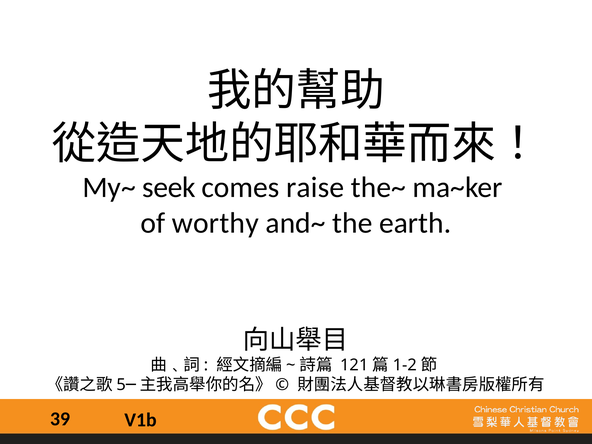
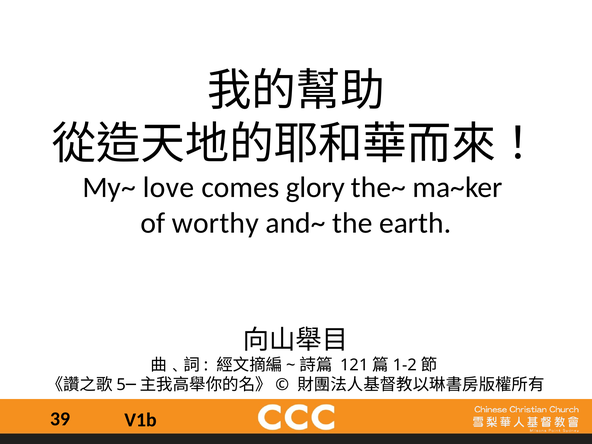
seek: seek -> love (169, 187)
raise: raise -> glory (315, 187)
